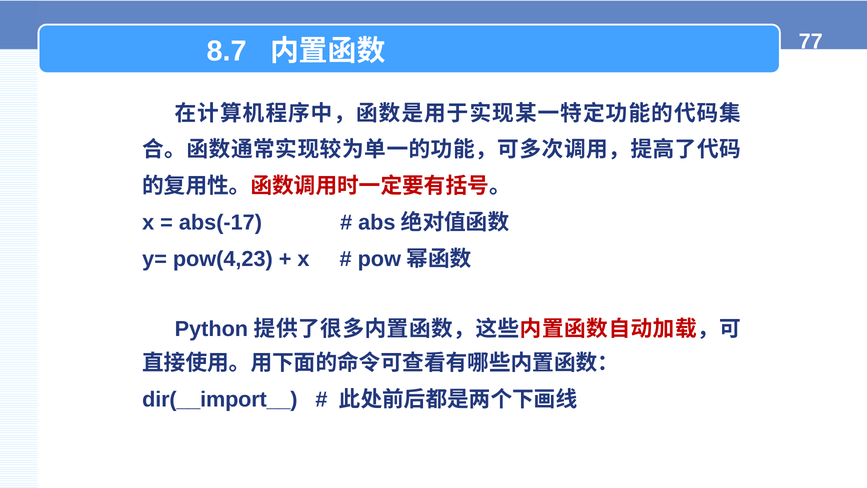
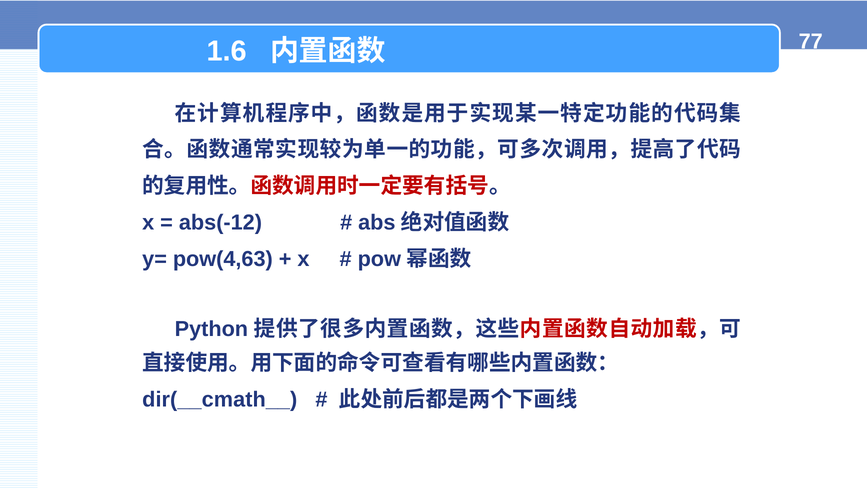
8.7: 8.7 -> 1.6 (227, 51)
abs(-17: abs(-17 -> abs(-12 (220, 223)
pow(4,23: pow(4,23 -> pow(4,63 (223, 259)
dir(__import__: dir(__import__ -> dir(__cmath__ (220, 399)
